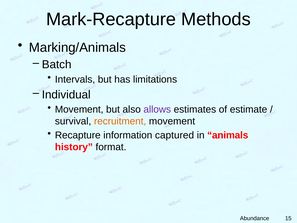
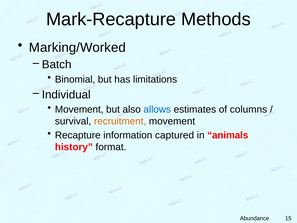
Marking/Animals: Marking/Animals -> Marking/Worked (77, 47)
Intervals: Intervals -> Binomial (75, 79)
allows colour: purple -> blue (157, 109)
estimate: estimate -> columns (248, 109)
